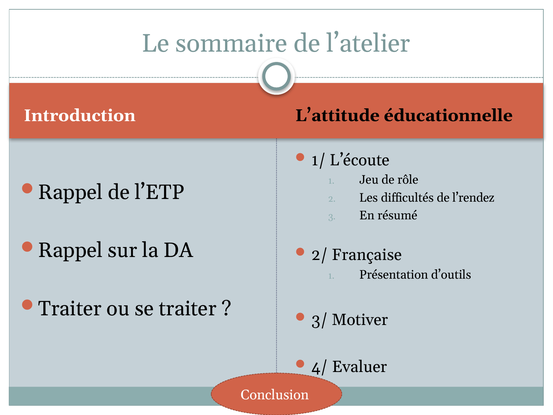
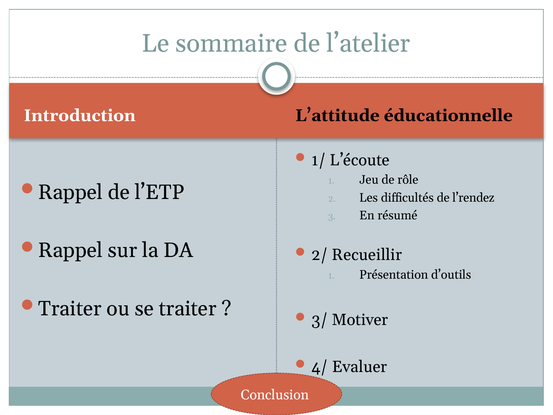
Française: Française -> Recueillir (367, 255)
